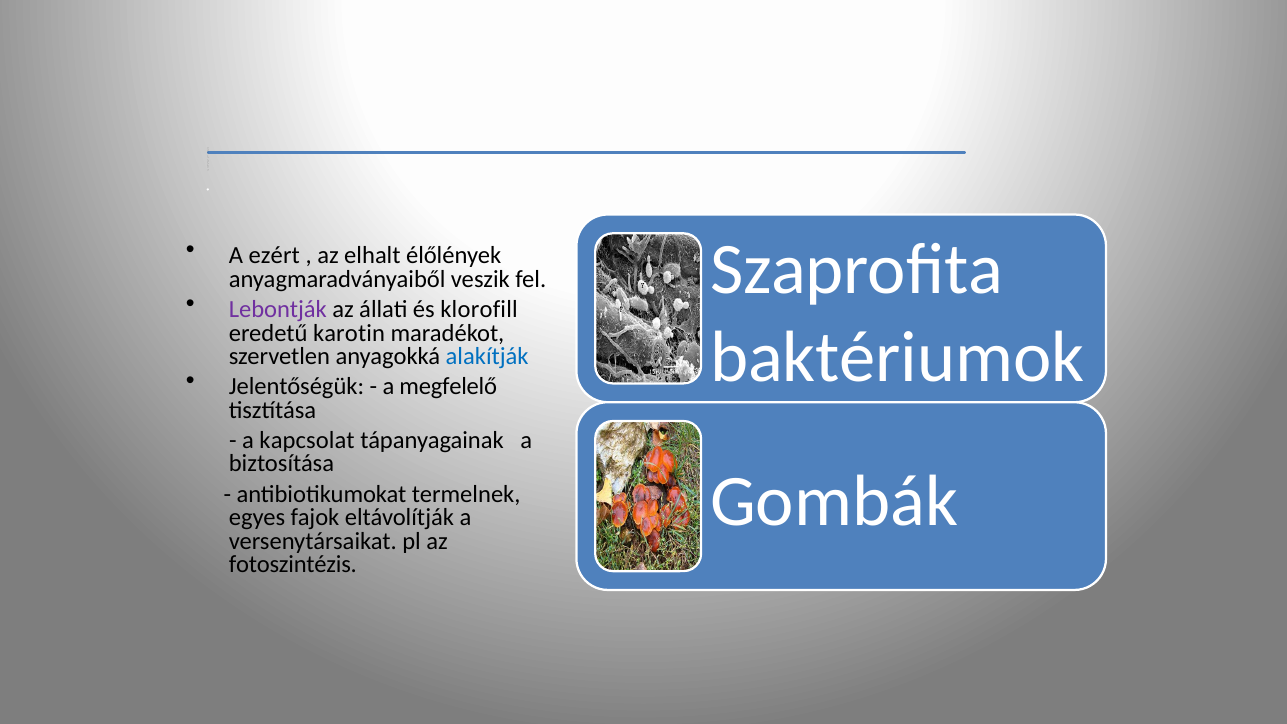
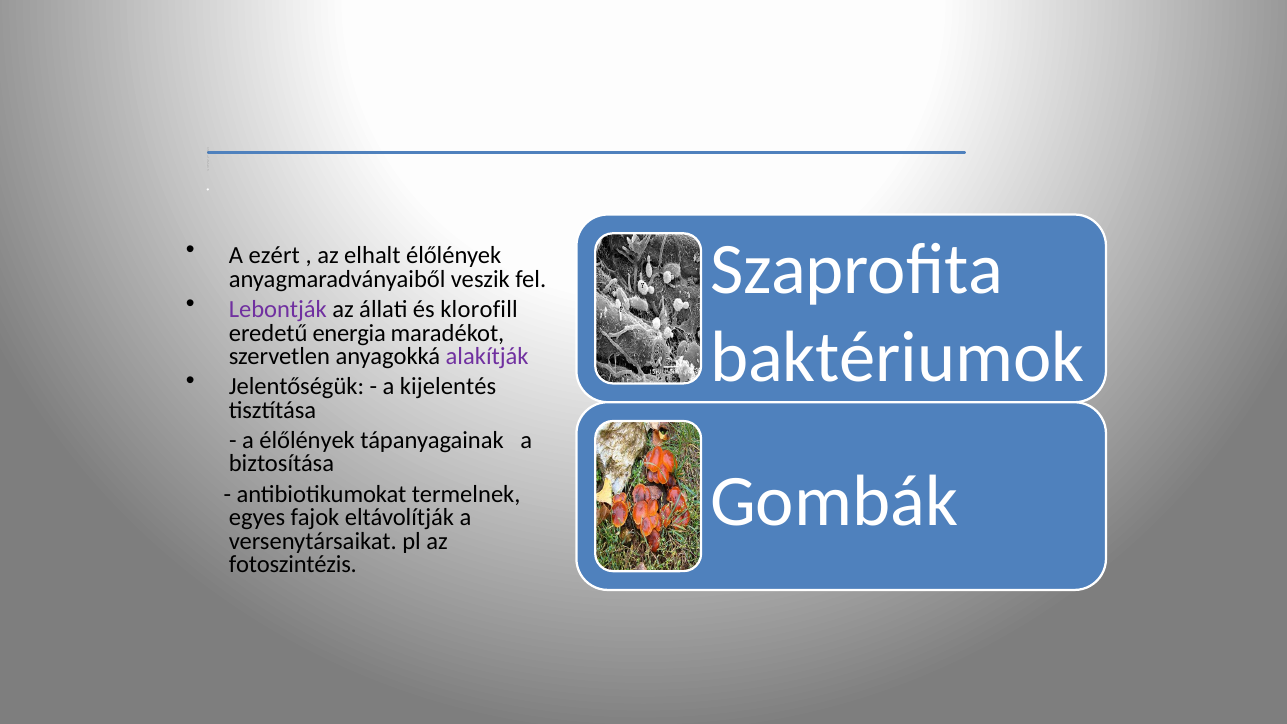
karotin: karotin -> energia (349, 333)
alakítják colour: blue -> purple (487, 357)
megfelelő: megfelelő -> kijelentés (448, 387)
a kapcsolat: kapcsolat -> élőlények (307, 440)
